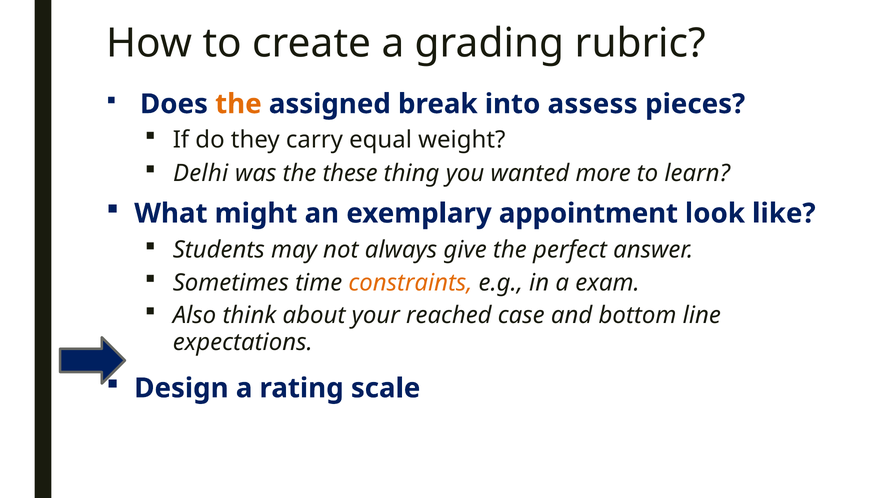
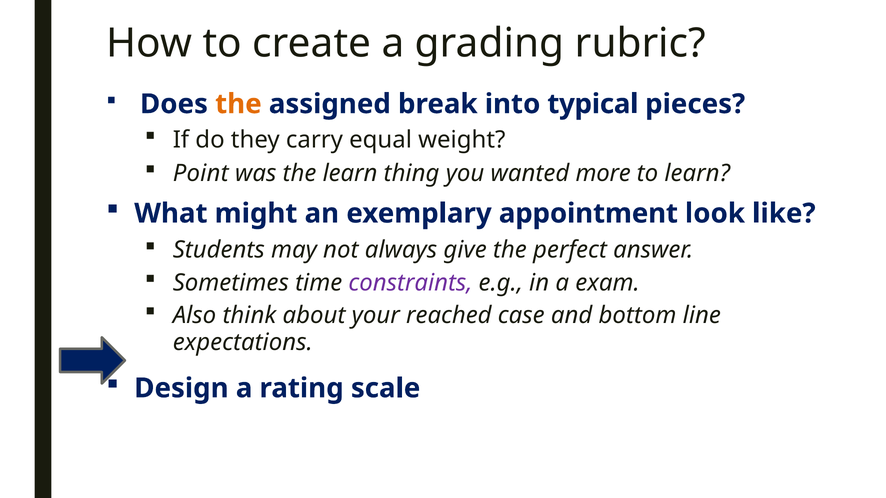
assess: assess -> typical (593, 104)
Delhi: Delhi -> Point (201, 173)
the these: these -> learn (350, 173)
constraints colour: orange -> purple (410, 283)
